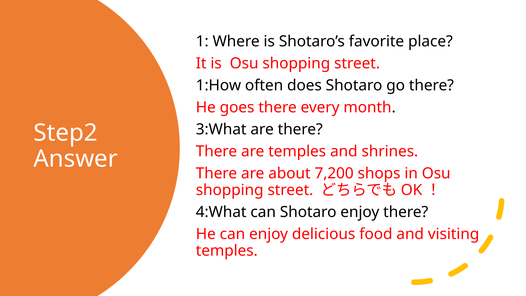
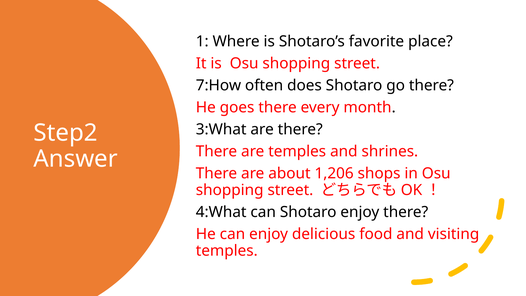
1:How: 1:How -> 7:How (218, 85)
7,200: 7,200 -> 1,206 (334, 173)
